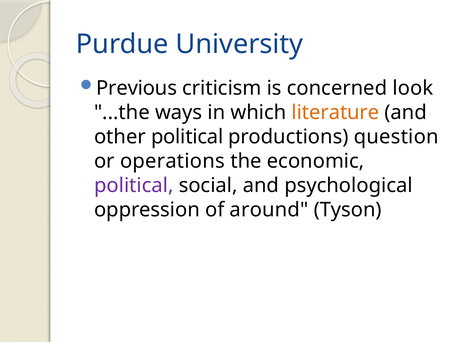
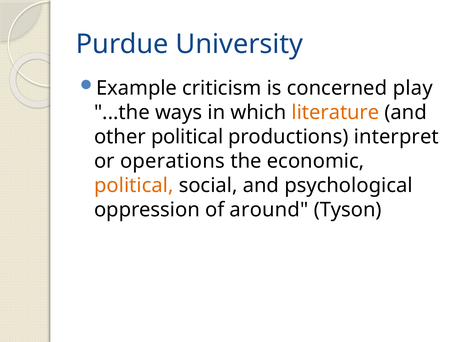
Previous: Previous -> Example (137, 88)
look: look -> play (413, 88)
question: question -> interpret (396, 136)
political colour: purple -> orange (134, 185)
